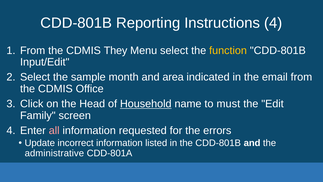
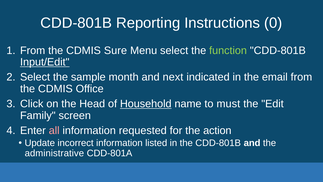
Instructions 4: 4 -> 0 (273, 23)
They: They -> Sure (115, 50)
function colour: yellow -> light green (228, 50)
Input/Edit underline: none -> present (45, 62)
area: area -> next (173, 77)
errors: errors -> action (217, 130)
